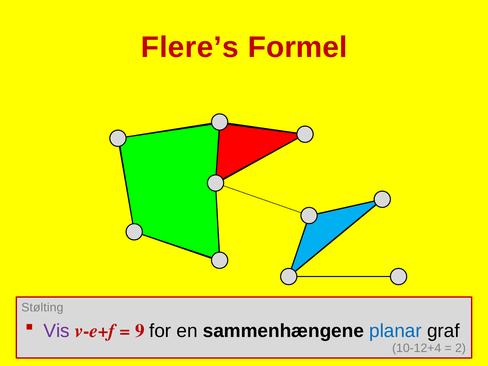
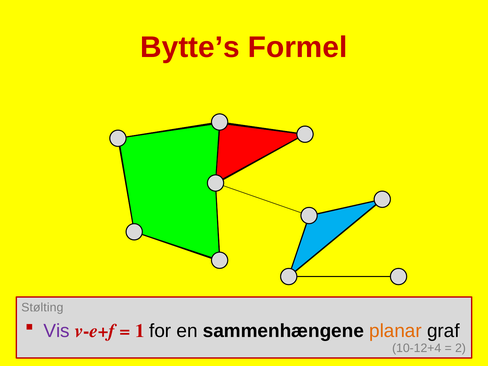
Flere’s: Flere’s -> Bytte’s (190, 47)
9: 9 -> 1 (140, 331)
planar colour: blue -> orange (396, 331)
